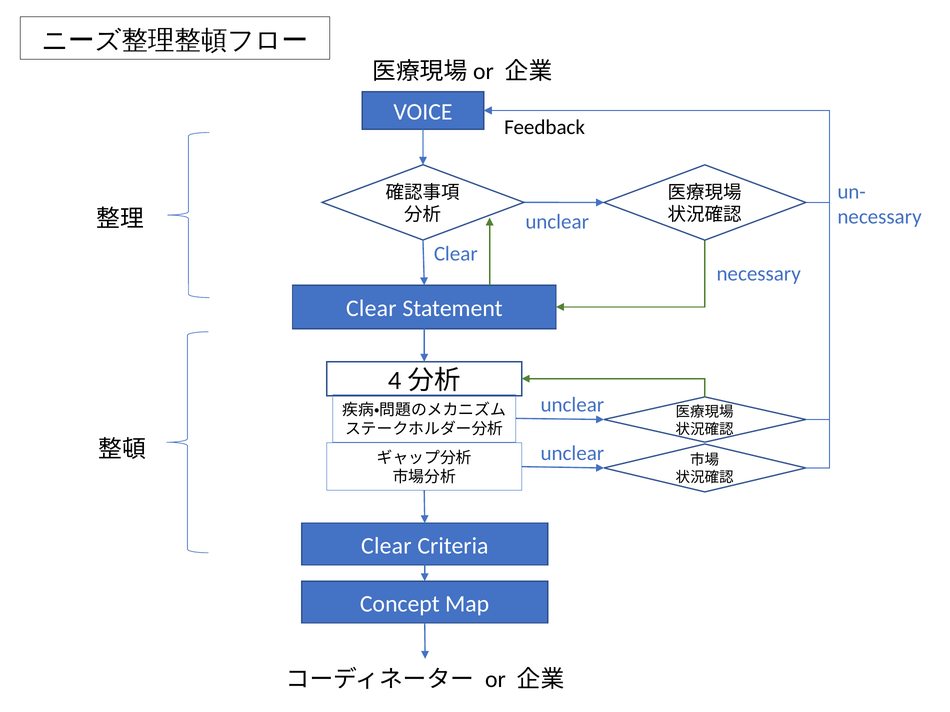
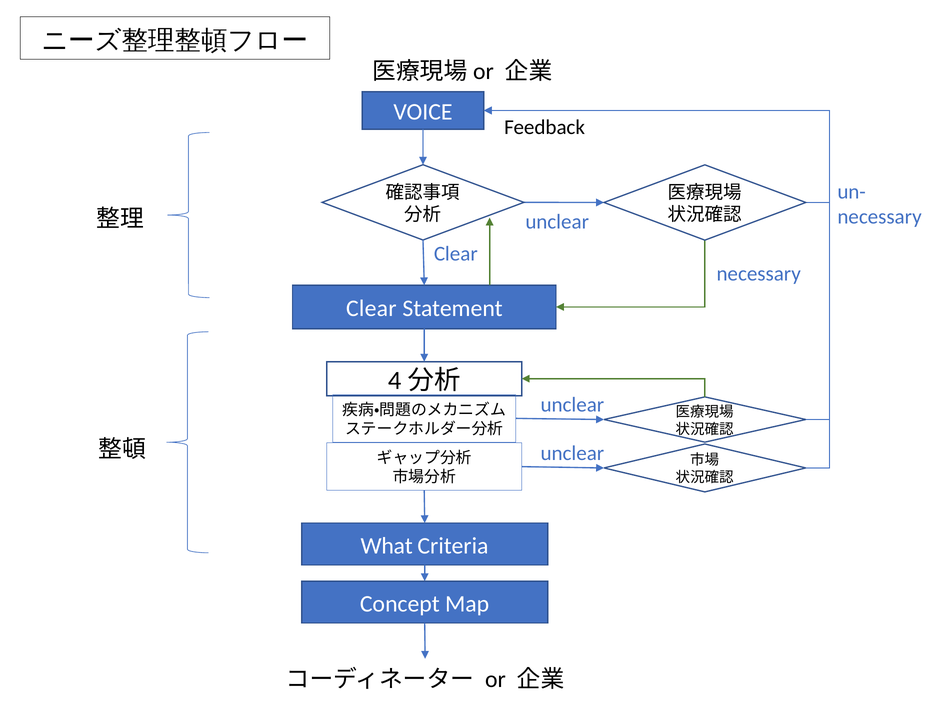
Clear: Clear -> What (387, 546)
